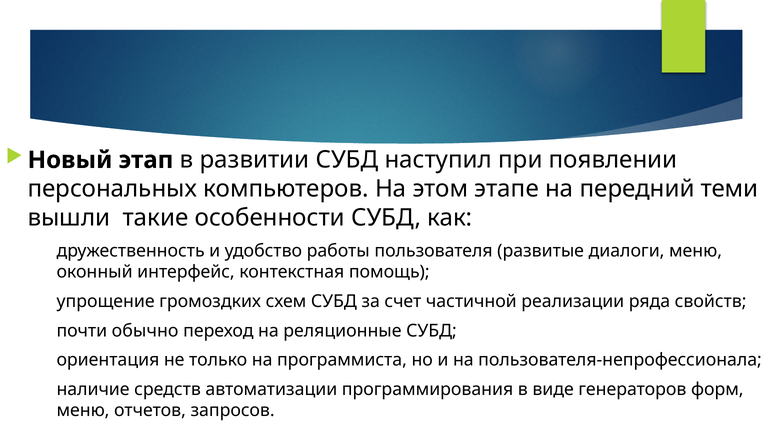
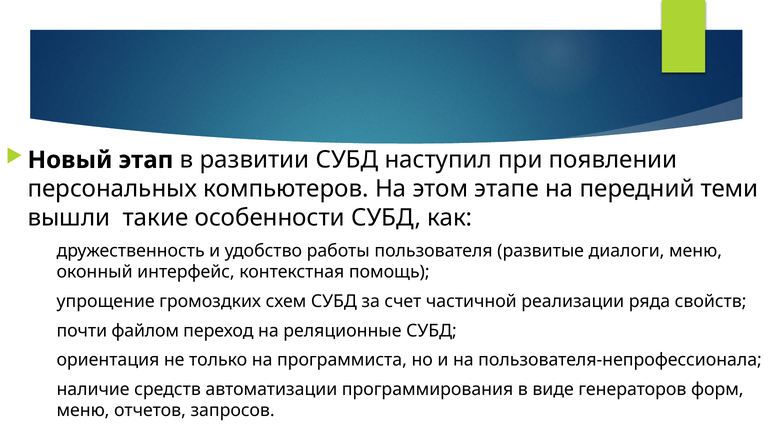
обычно: обычно -> файлом (145, 331)
